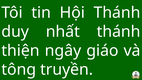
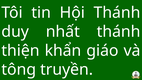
ngây: ngây -> khẩn (63, 51)
